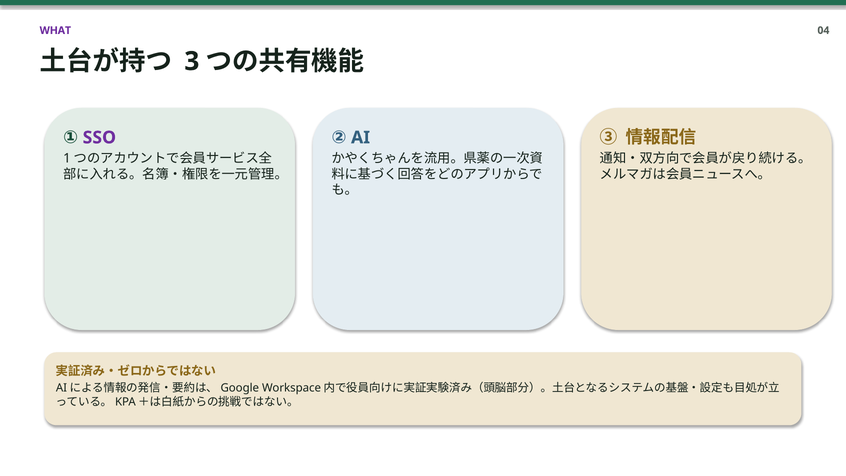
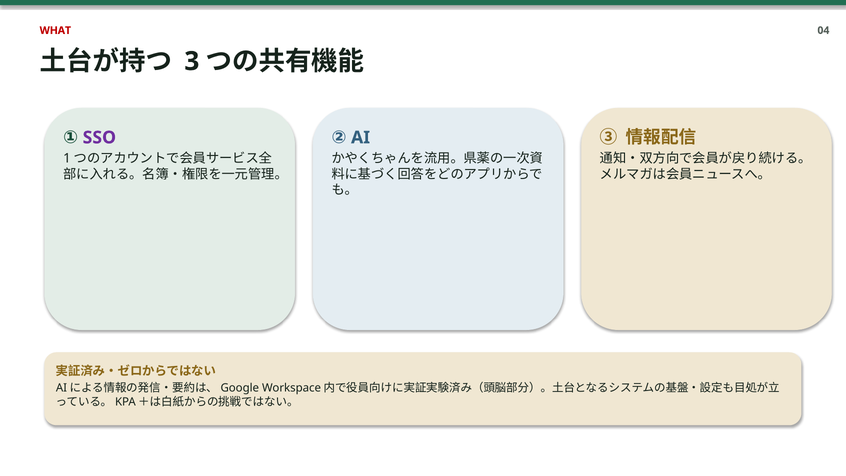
WHAT colour: purple -> red (55, 30)
